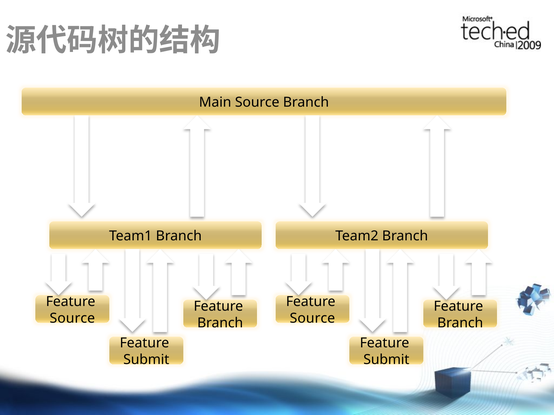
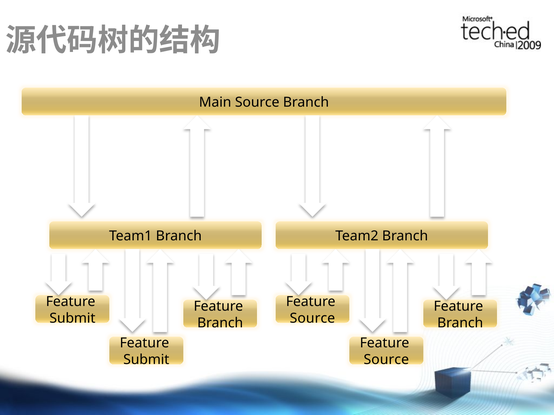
Source: Source -> Submit (72, 319)
Submit: Submit -> Source (386, 360)
